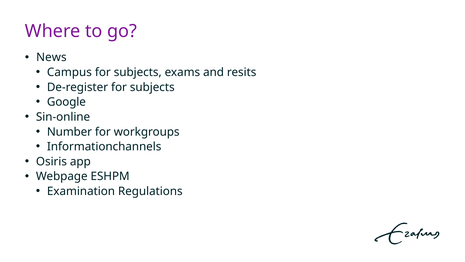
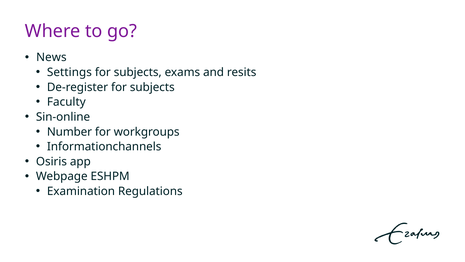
Campus: Campus -> Settings (69, 72)
Google: Google -> Faculty (66, 102)
